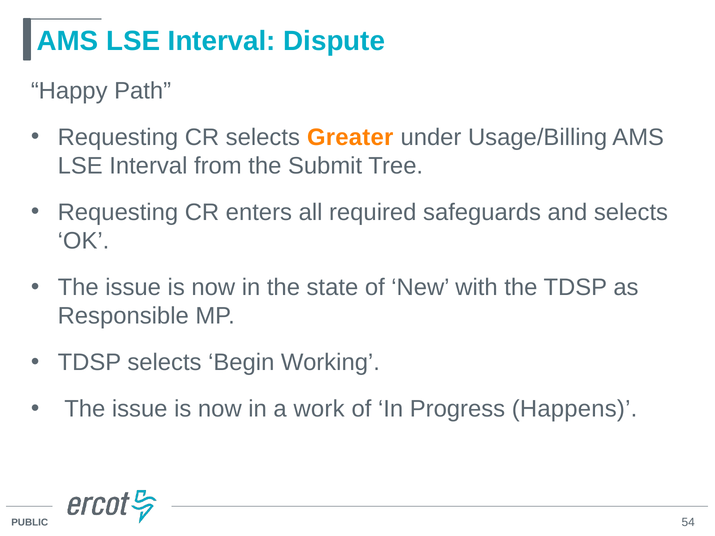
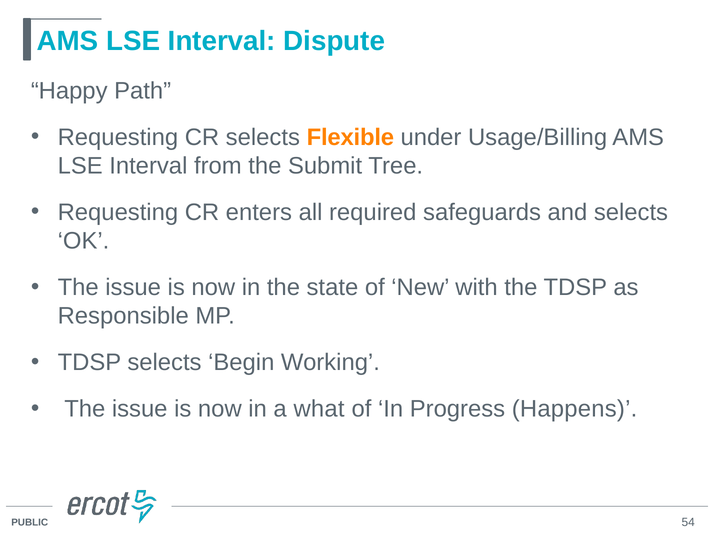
Greater: Greater -> Flexible (350, 137)
work: work -> what (319, 409)
